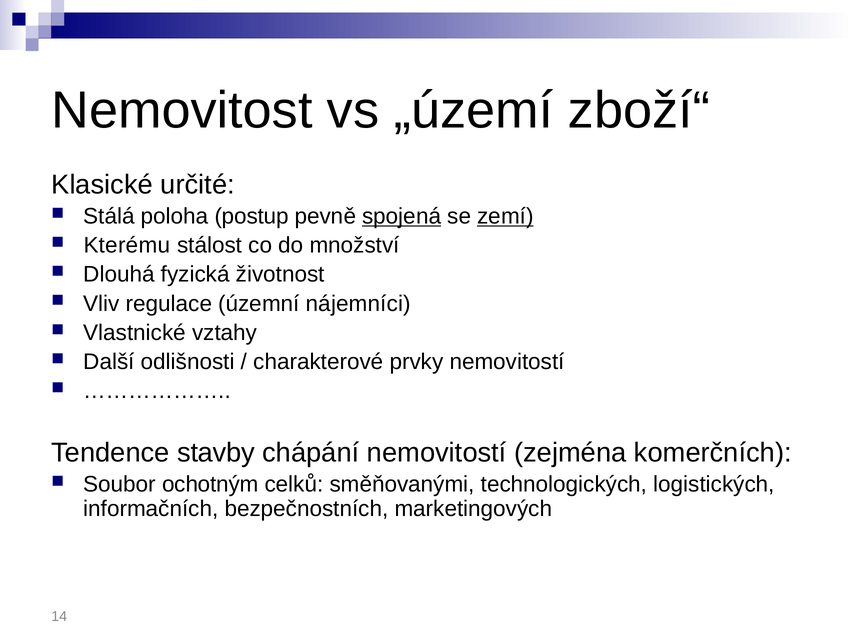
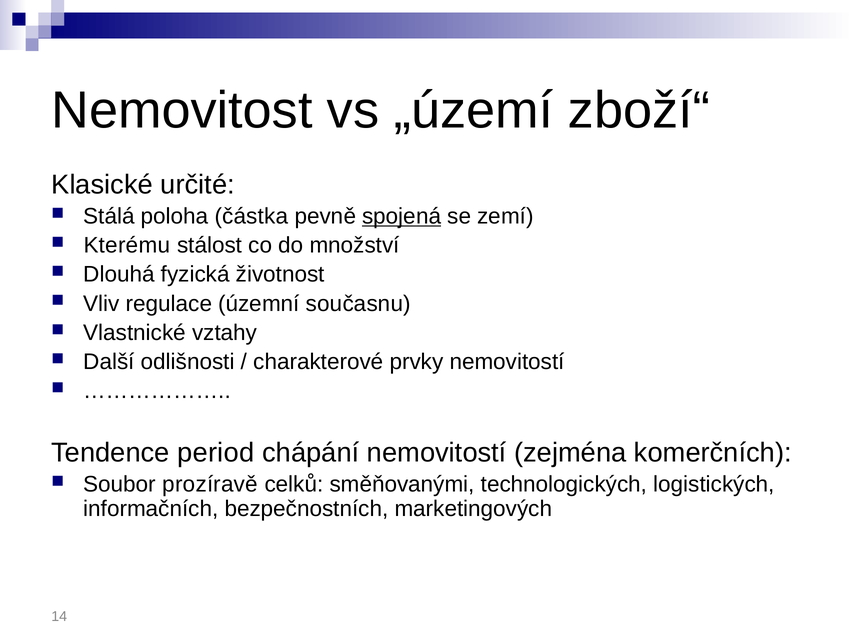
postup: postup -> částka (251, 216)
zemí underline: present -> none (505, 216)
nájemníci: nájemníci -> současnu (358, 304)
stavby: stavby -> period (216, 453)
ochotným: ochotným -> prozíravě (210, 484)
